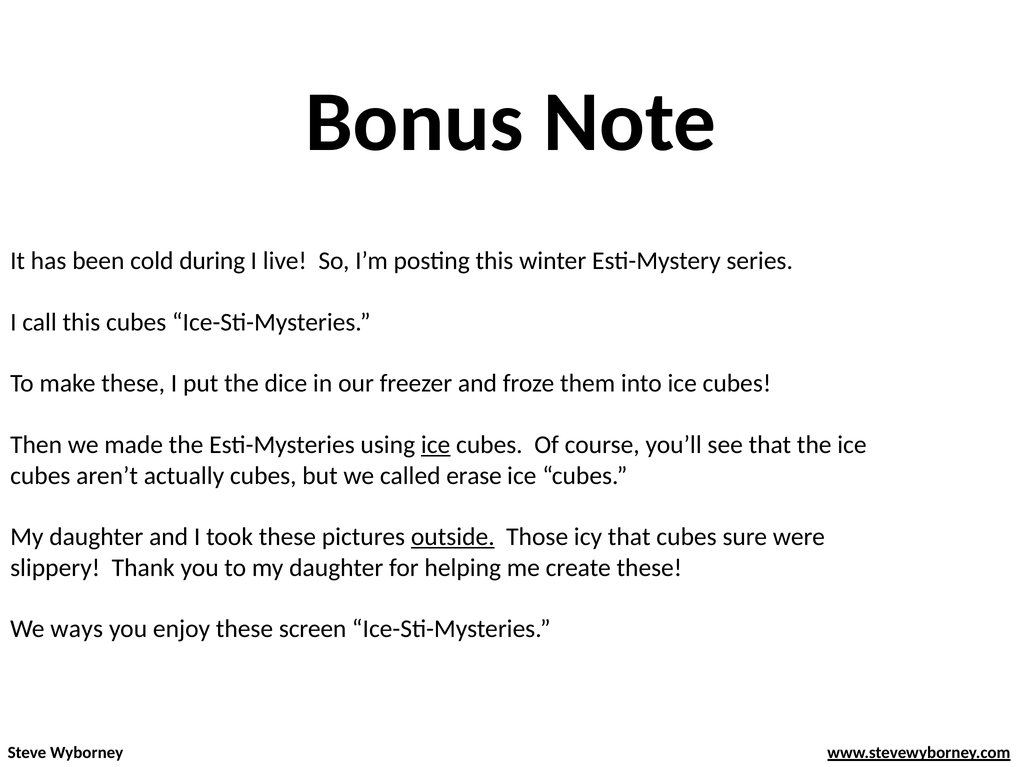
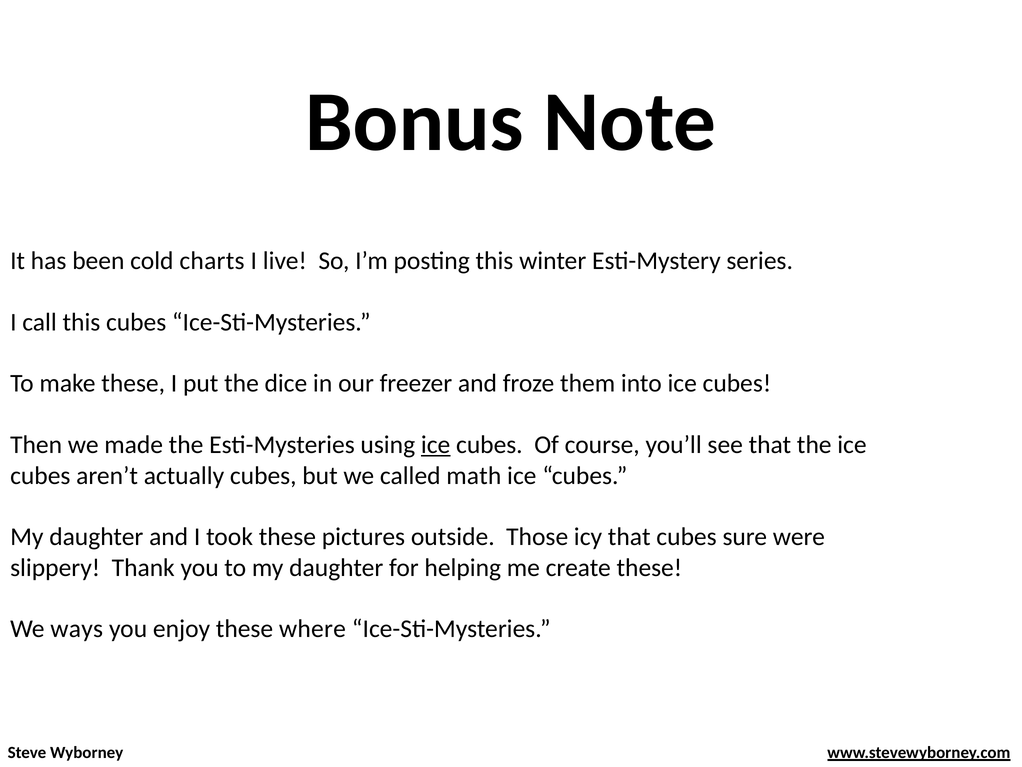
during: during -> charts (212, 261)
erase: erase -> math (474, 475)
outside underline: present -> none (453, 537)
screen: screen -> where (312, 629)
